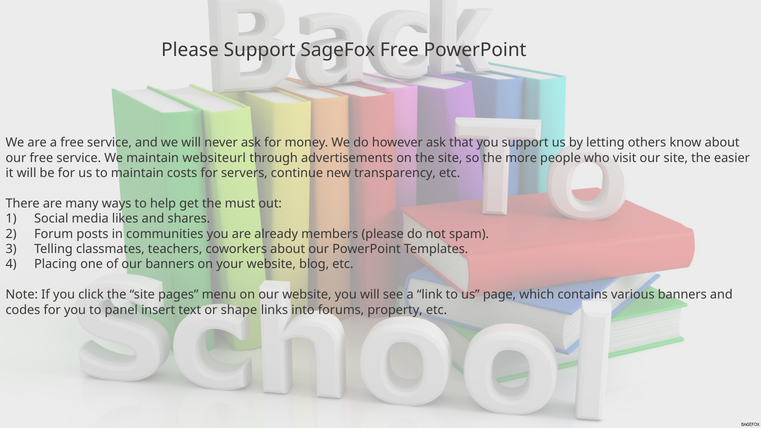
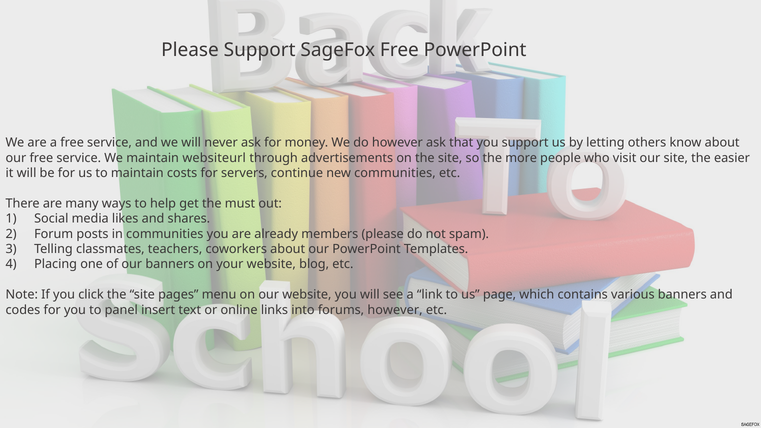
new transparency: transparency -> communities (395, 173)
shape: shape -> online (239, 310)
forums property: property -> however (395, 310)
